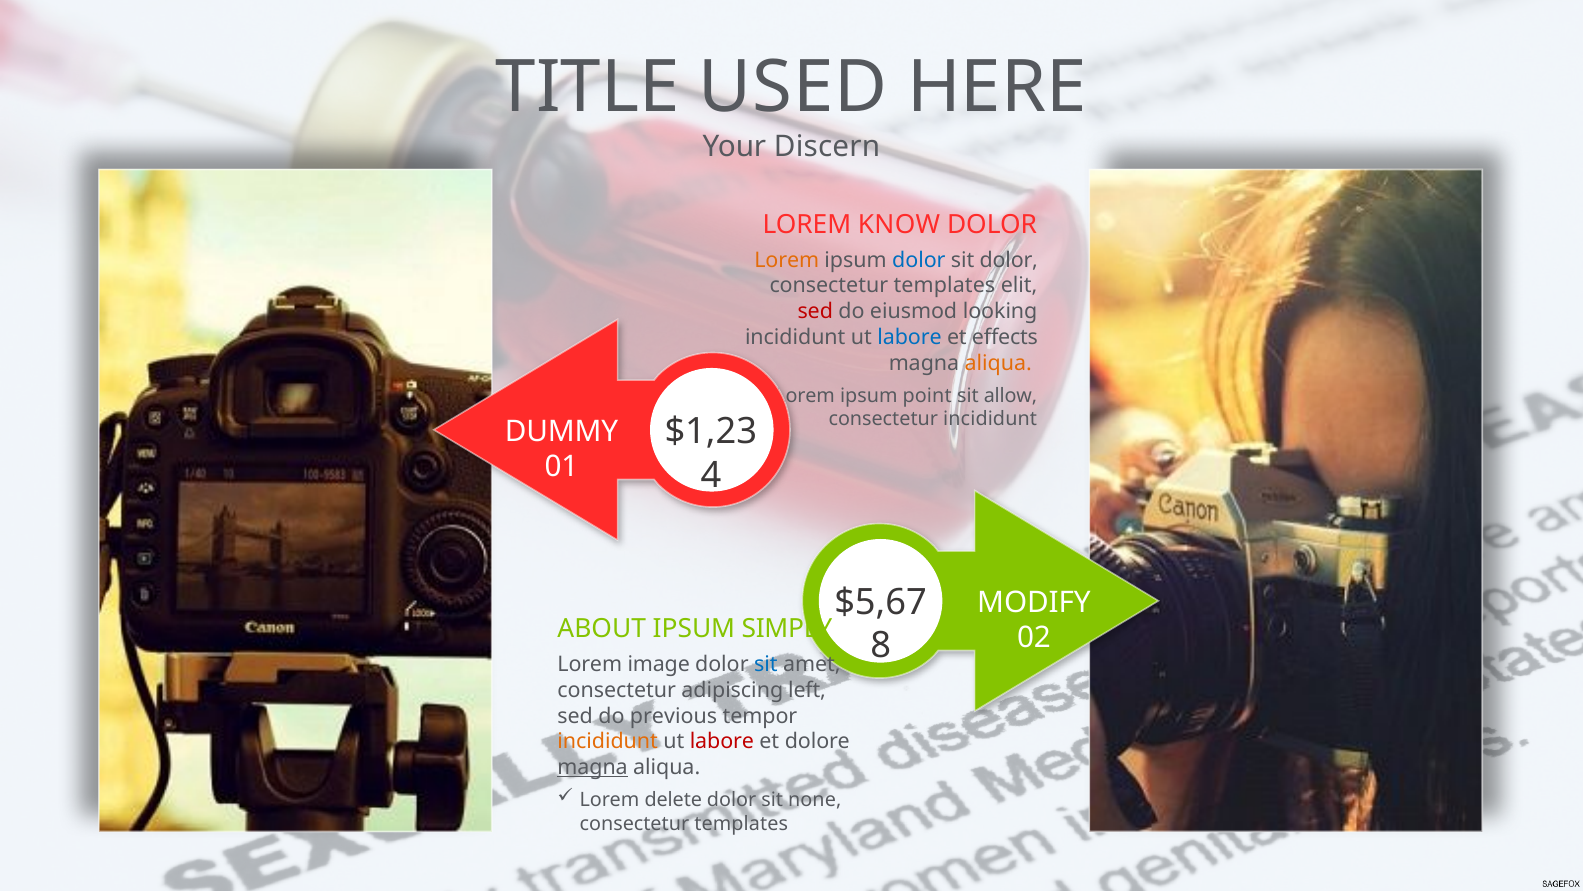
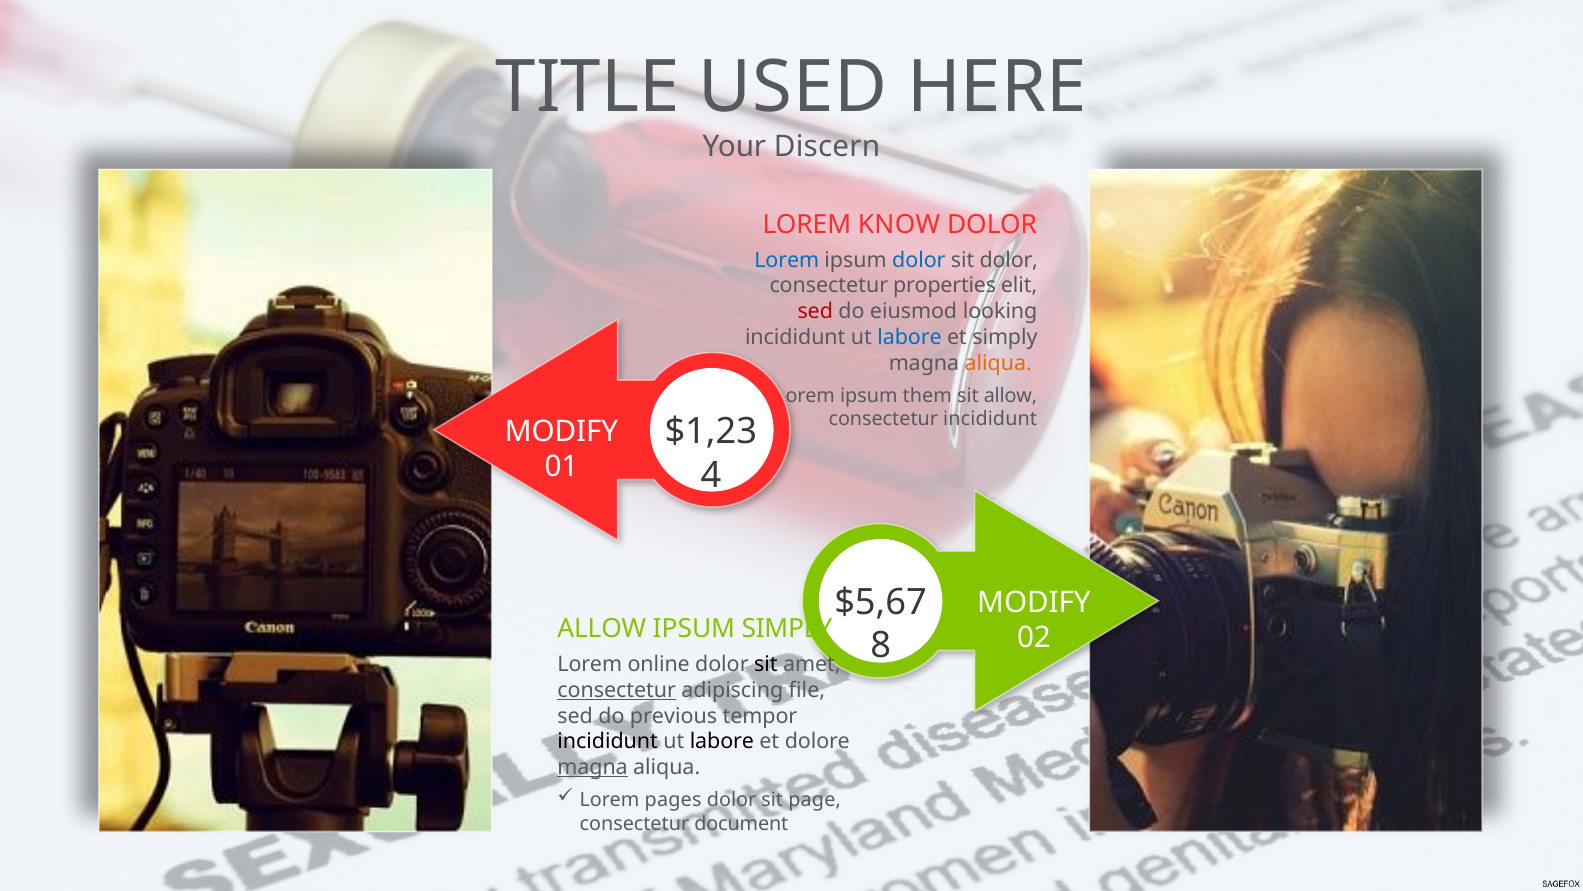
Lorem colour: orange -> blue (787, 260)
templates: templates -> properties (945, 286)
et effects: effects -> simply (1005, 337)
point: point -> them (927, 395)
DUMMY: DUMMY -> MODIFY (562, 431)
ABOUT: ABOUT -> ALLOW (602, 629)
image: image -> online (659, 664)
sit colour: blue -> black (766, 664)
consectetur underline: none -> present (617, 690)
left: left -> file (807, 690)
incididunt colour: orange -> black (608, 741)
labore colour: red -> black (722, 741)
delete: delete -> pages (673, 800)
none: none -> page (815, 800)
templates: templates -> document (741, 823)
